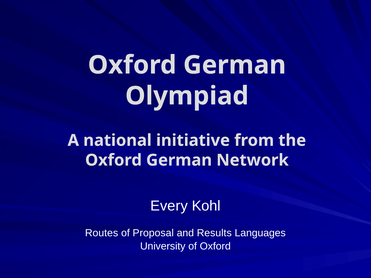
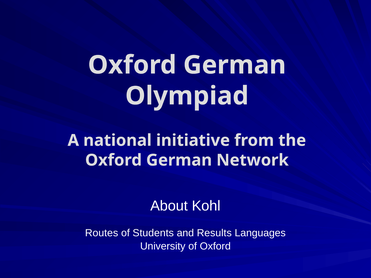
Every: Every -> About (169, 206)
Proposal: Proposal -> Students (153, 233)
